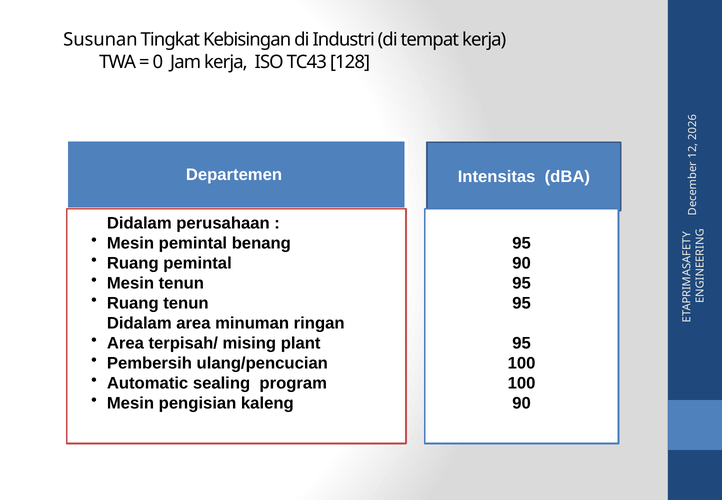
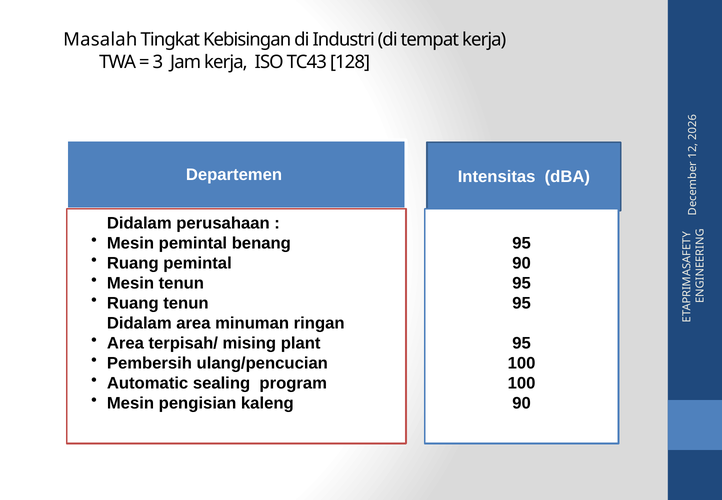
Susunan: Susunan -> Masalah (100, 40)
0: 0 -> 3 (158, 62)
